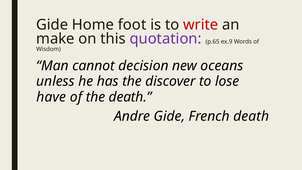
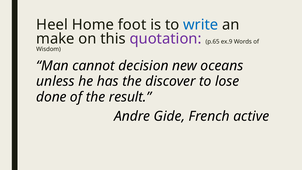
Gide: Gide -> Heel (52, 25)
write colour: red -> blue (201, 25)
have: have -> done (51, 97)
the death: death -> result (130, 97)
French death: death -> active (251, 116)
